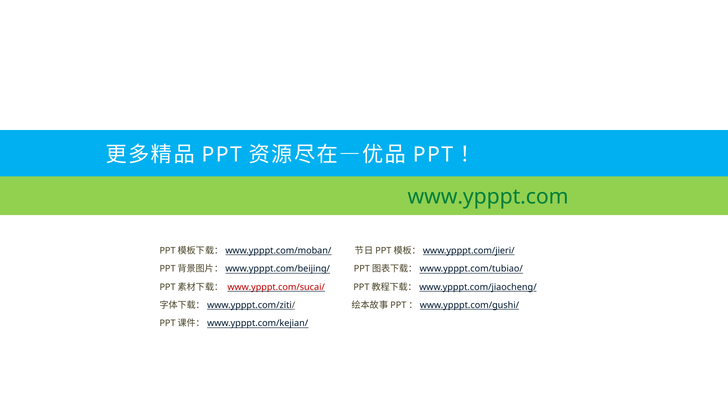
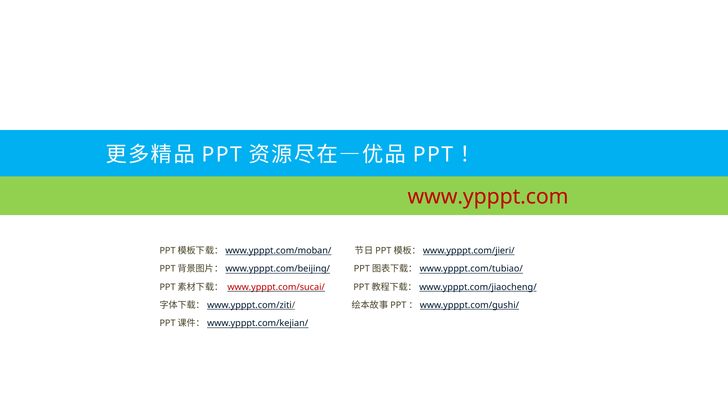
www.ypppt.com colour: green -> red (488, 197)
